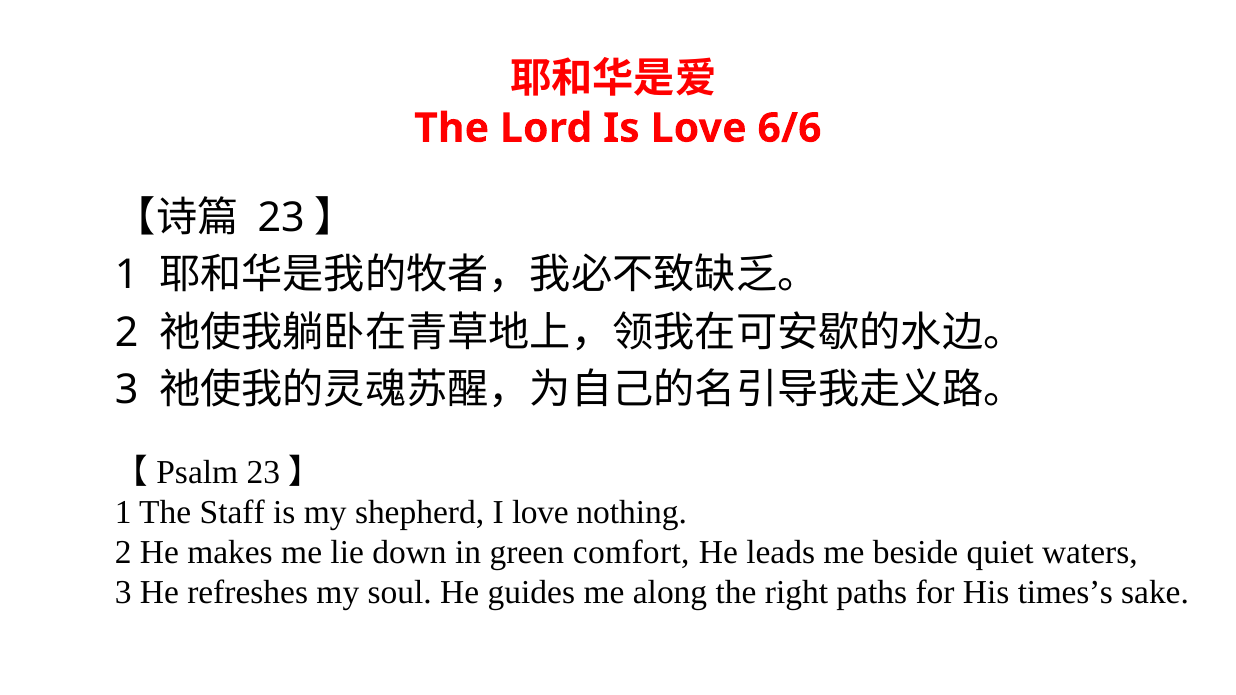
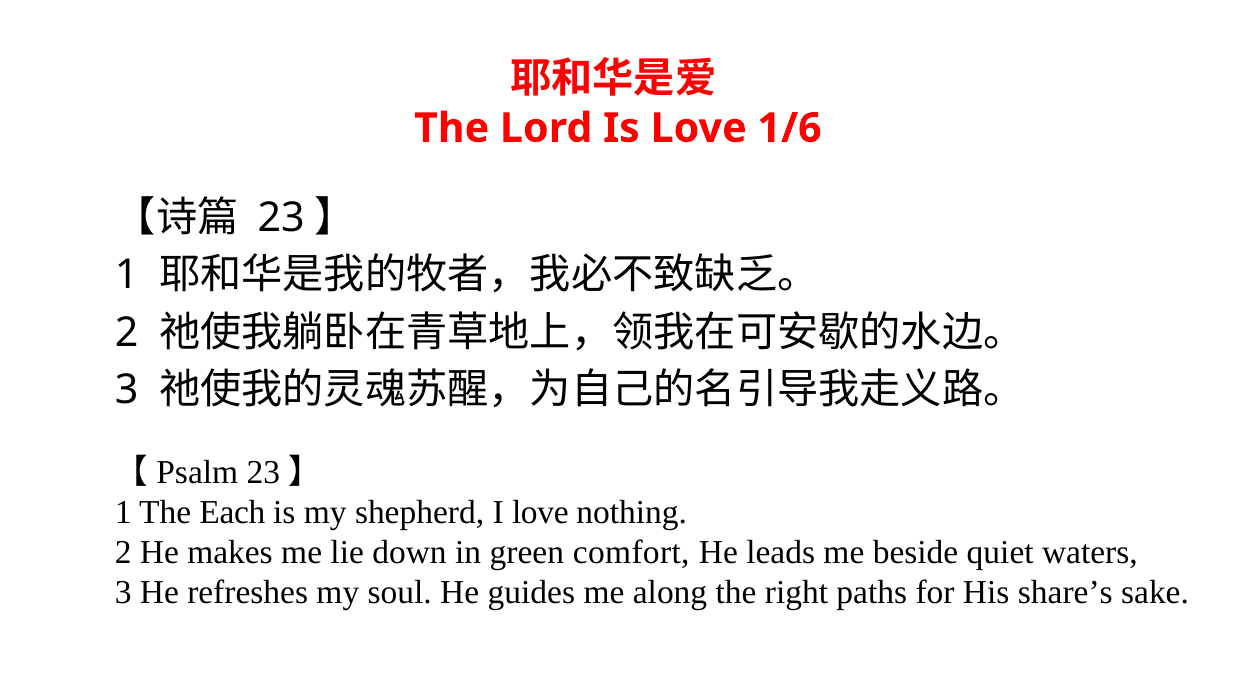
6/6: 6/6 -> 1/6 (790, 128)
Staff: Staff -> Each (232, 513)
times’s: times’s -> share’s (1065, 593)
